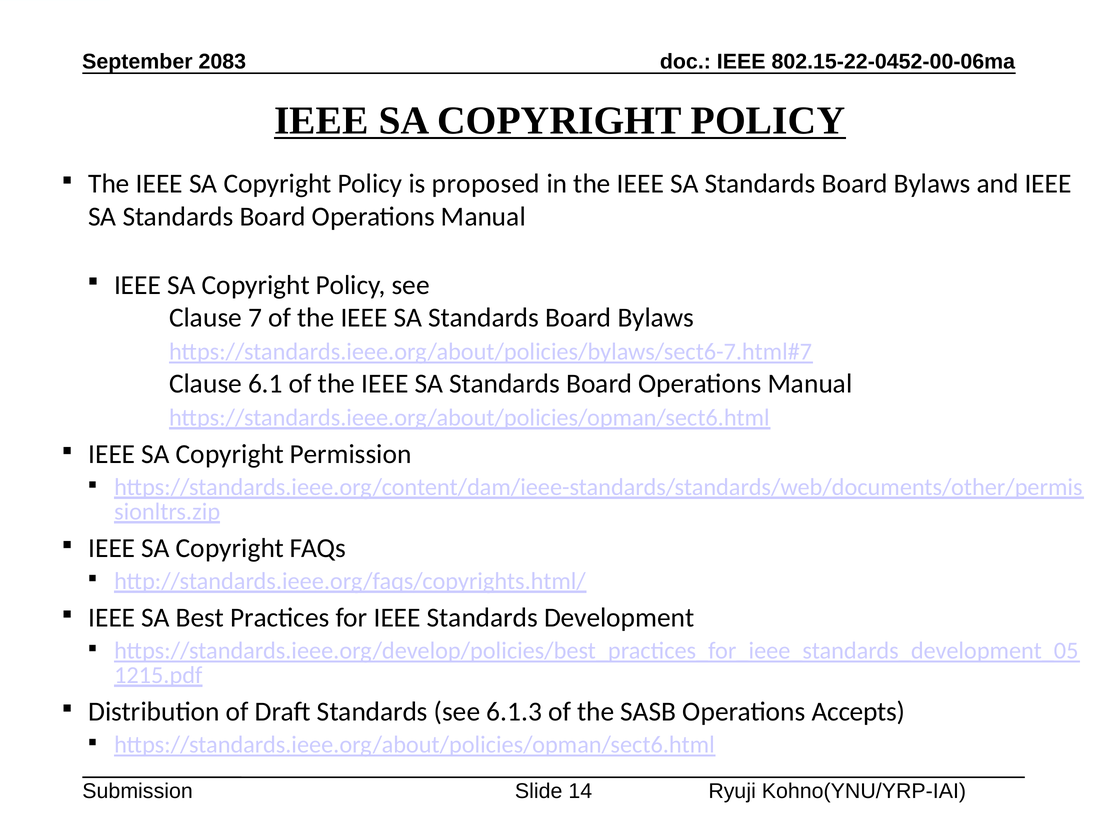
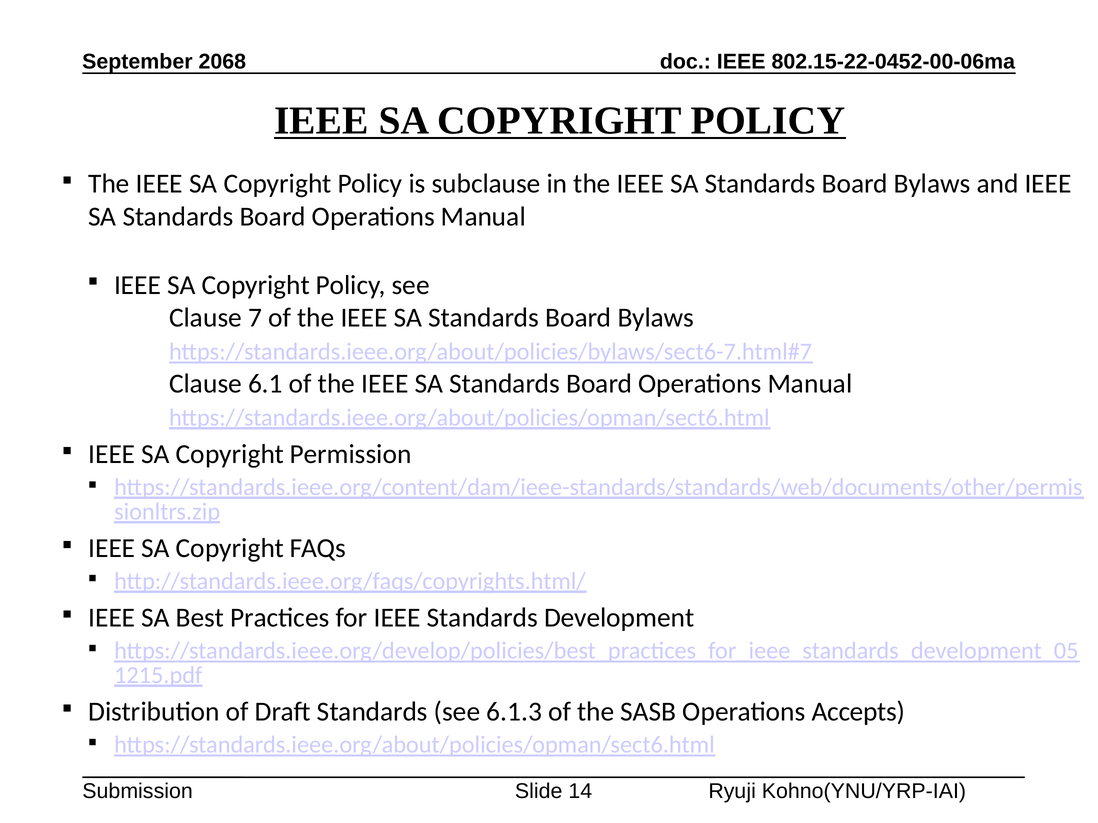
2083: 2083 -> 2068 (222, 62)
proposed: proposed -> subclause (486, 184)
